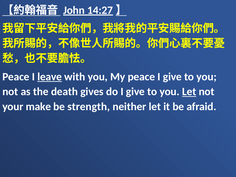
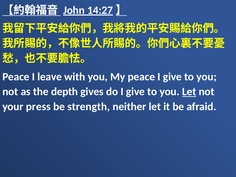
leave underline: present -> none (50, 77)
death: death -> depth (64, 92)
make: make -> press (38, 107)
